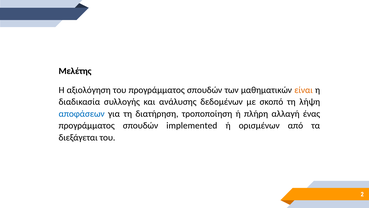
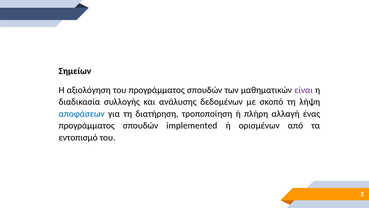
Μελέτης: Μελέτης -> Σημείων (75, 71)
είναι colour: orange -> purple (304, 90)
διεξάγεται: διεξάγεται -> εντοπισμό (78, 137)
